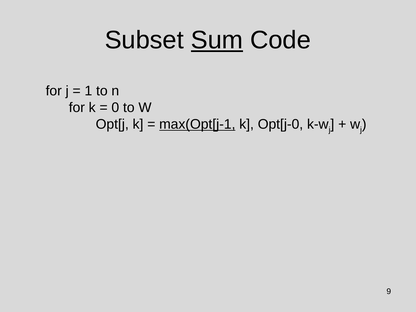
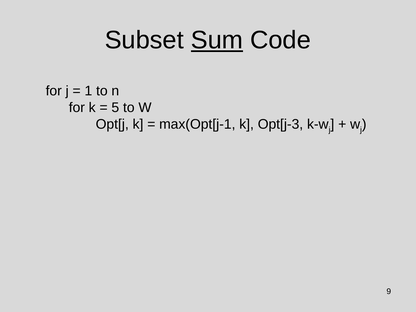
0: 0 -> 5 (115, 108)
max(Opt[j-1 underline: present -> none (197, 124)
Opt[j-0: Opt[j-0 -> Opt[j-3 (280, 124)
